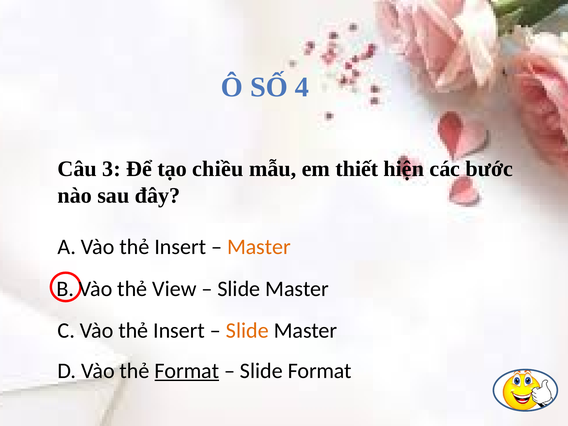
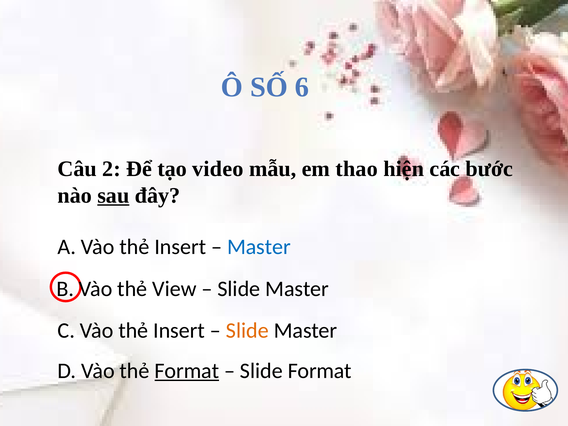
4: 4 -> 6 (302, 87)
3: 3 -> 2 (112, 169)
chiều: chiều -> video (218, 169)
thiết: thiết -> thao (357, 169)
sau underline: none -> present (113, 196)
Master colour: orange -> blue (259, 247)
